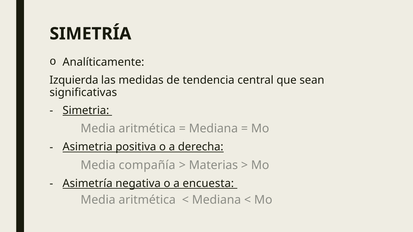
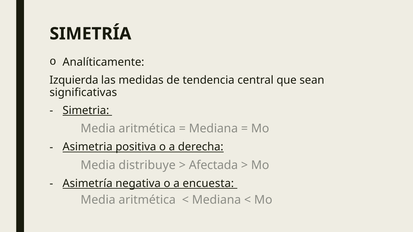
compañía: compañía -> distribuye (147, 165)
Materias: Materias -> Afectada (213, 165)
